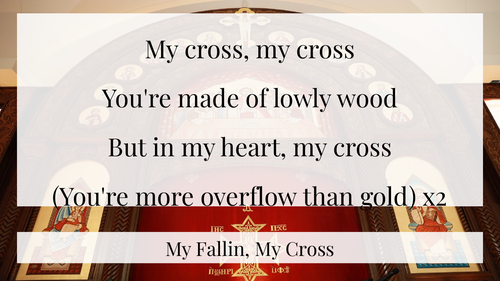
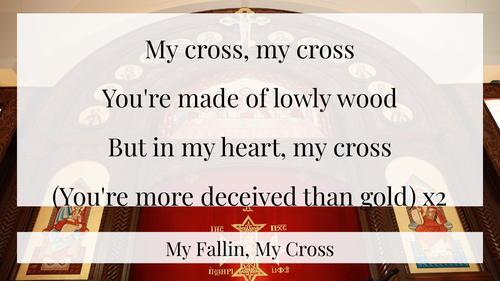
overflow: overflow -> deceived (249, 198)
